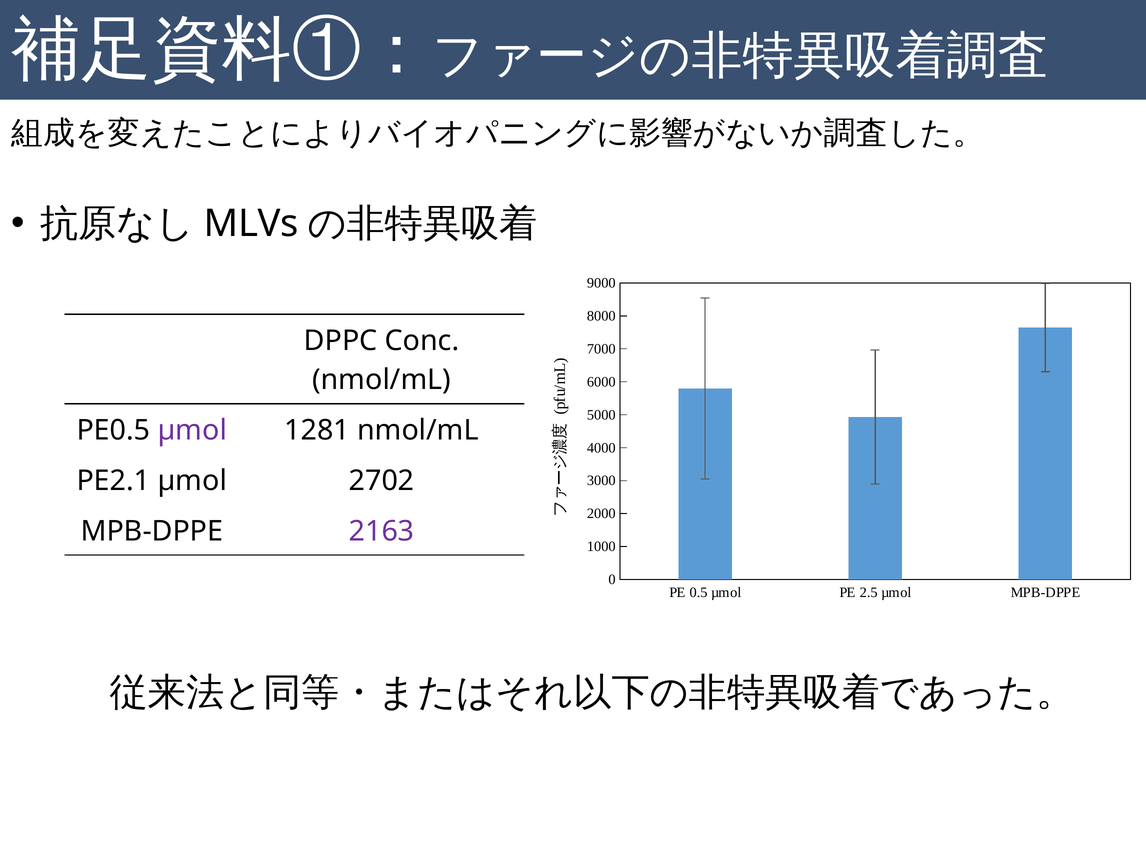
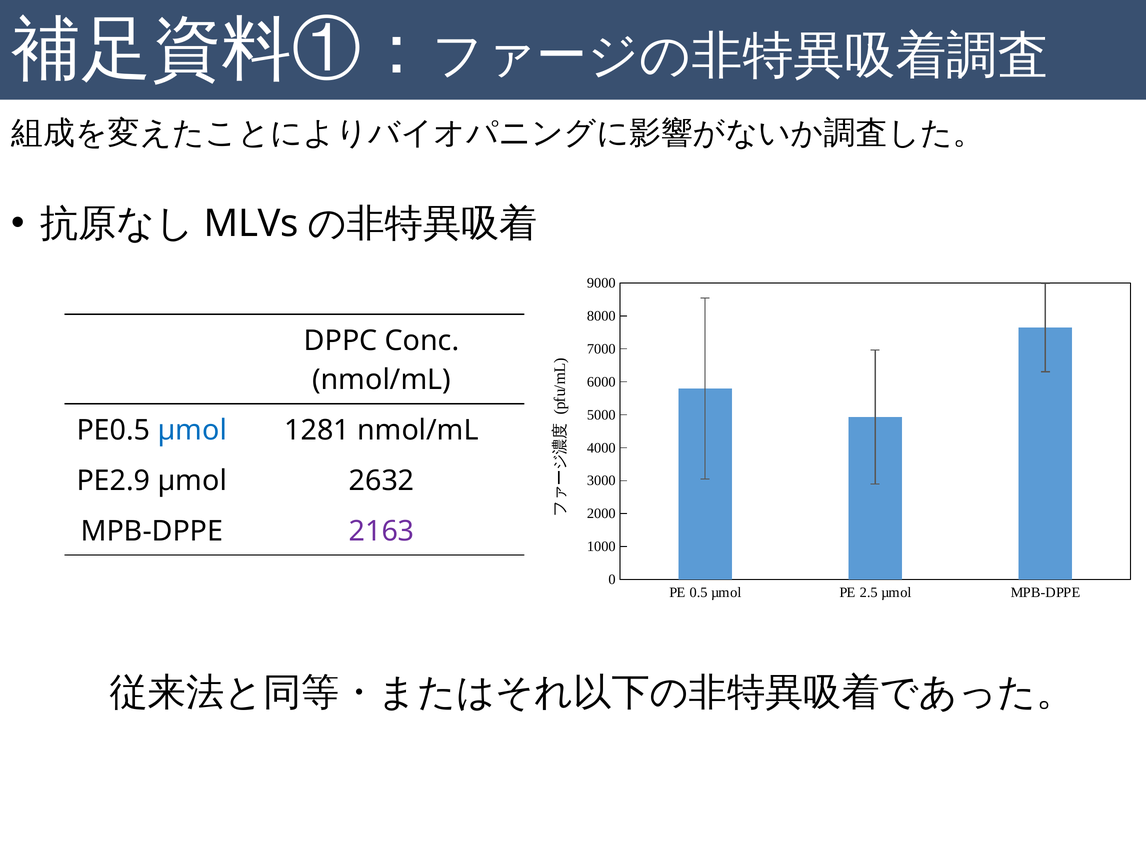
µmol colour: purple -> blue (192, 431)
PE2.1: PE2.1 -> PE2.9 (113, 481)
2702: 2702 -> 2632 (382, 481)
